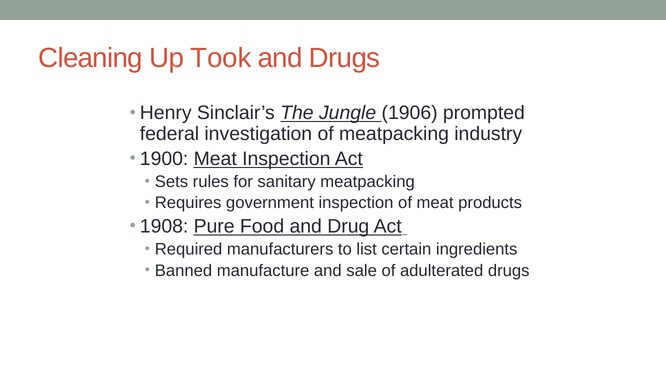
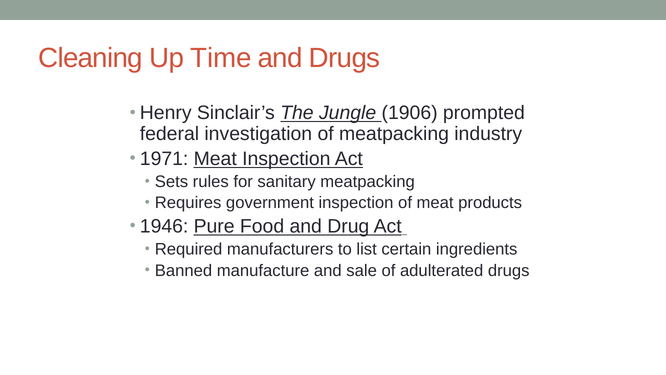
Took: Took -> Time (221, 58)
1900: 1900 -> 1971 (164, 159)
1908: 1908 -> 1946 (164, 226)
